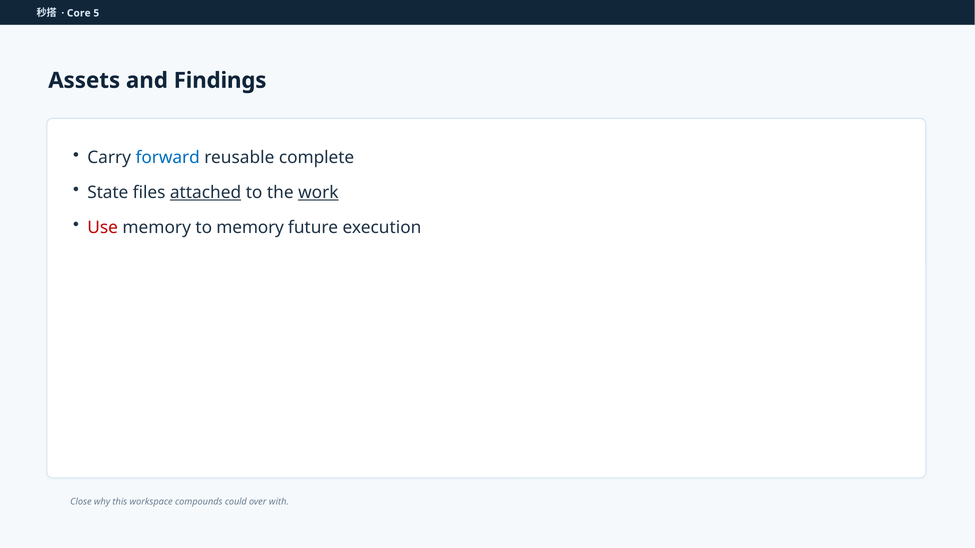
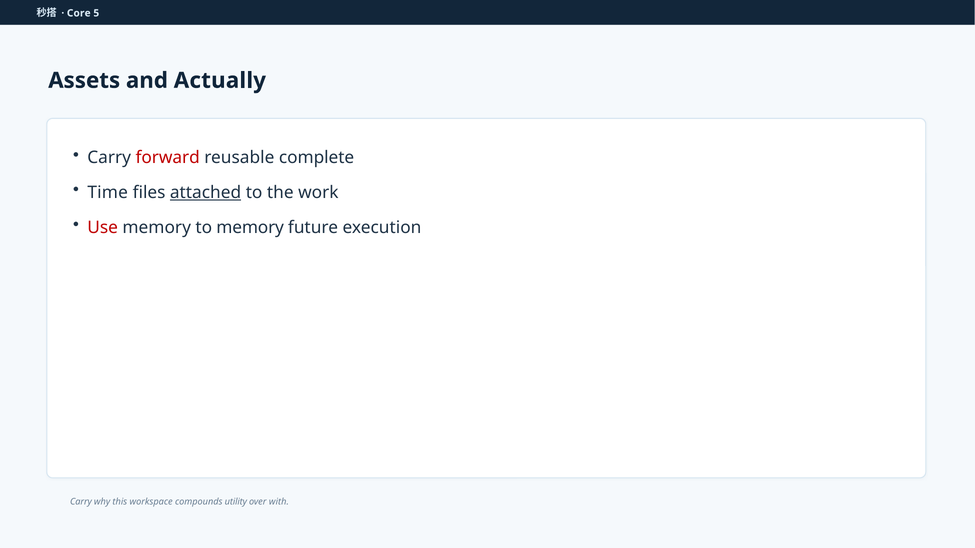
Findings: Findings -> Actually (220, 81)
forward colour: blue -> red (168, 158)
State: State -> Time (108, 193)
work underline: present -> none (318, 193)
Close: Close -> Carry (81, 502)
could: could -> utility (236, 502)
